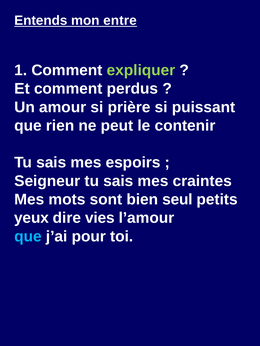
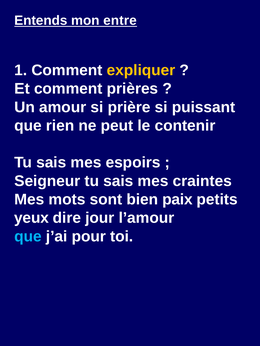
expliquer colour: light green -> yellow (141, 70)
perdus: perdus -> prières (132, 89)
seul: seul -> paix (177, 200)
vies: vies -> jour (100, 218)
